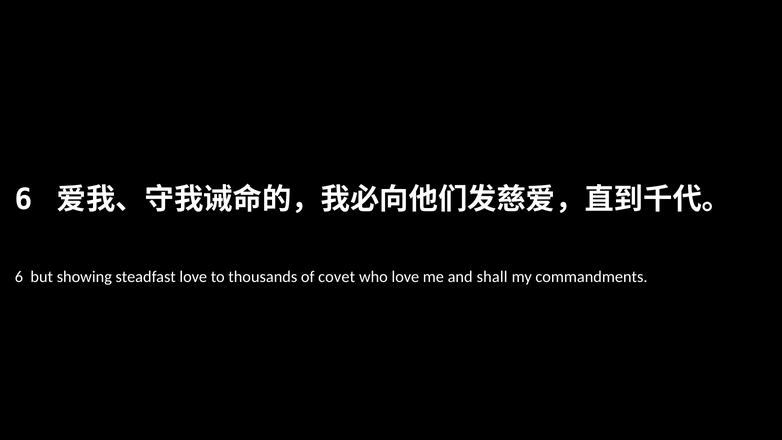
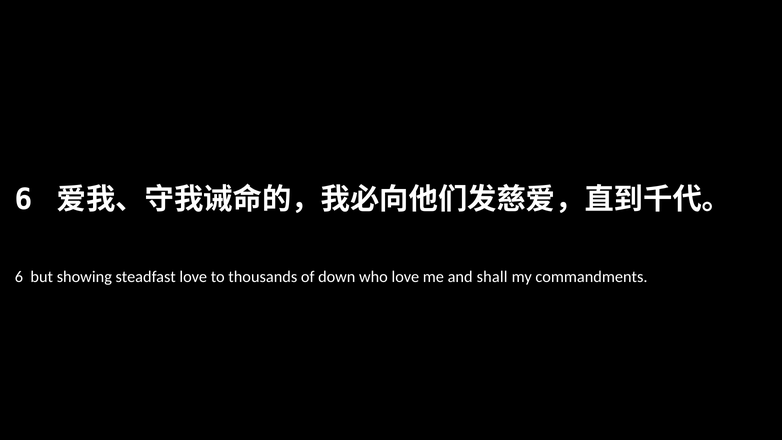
covet: covet -> down (337, 277)
